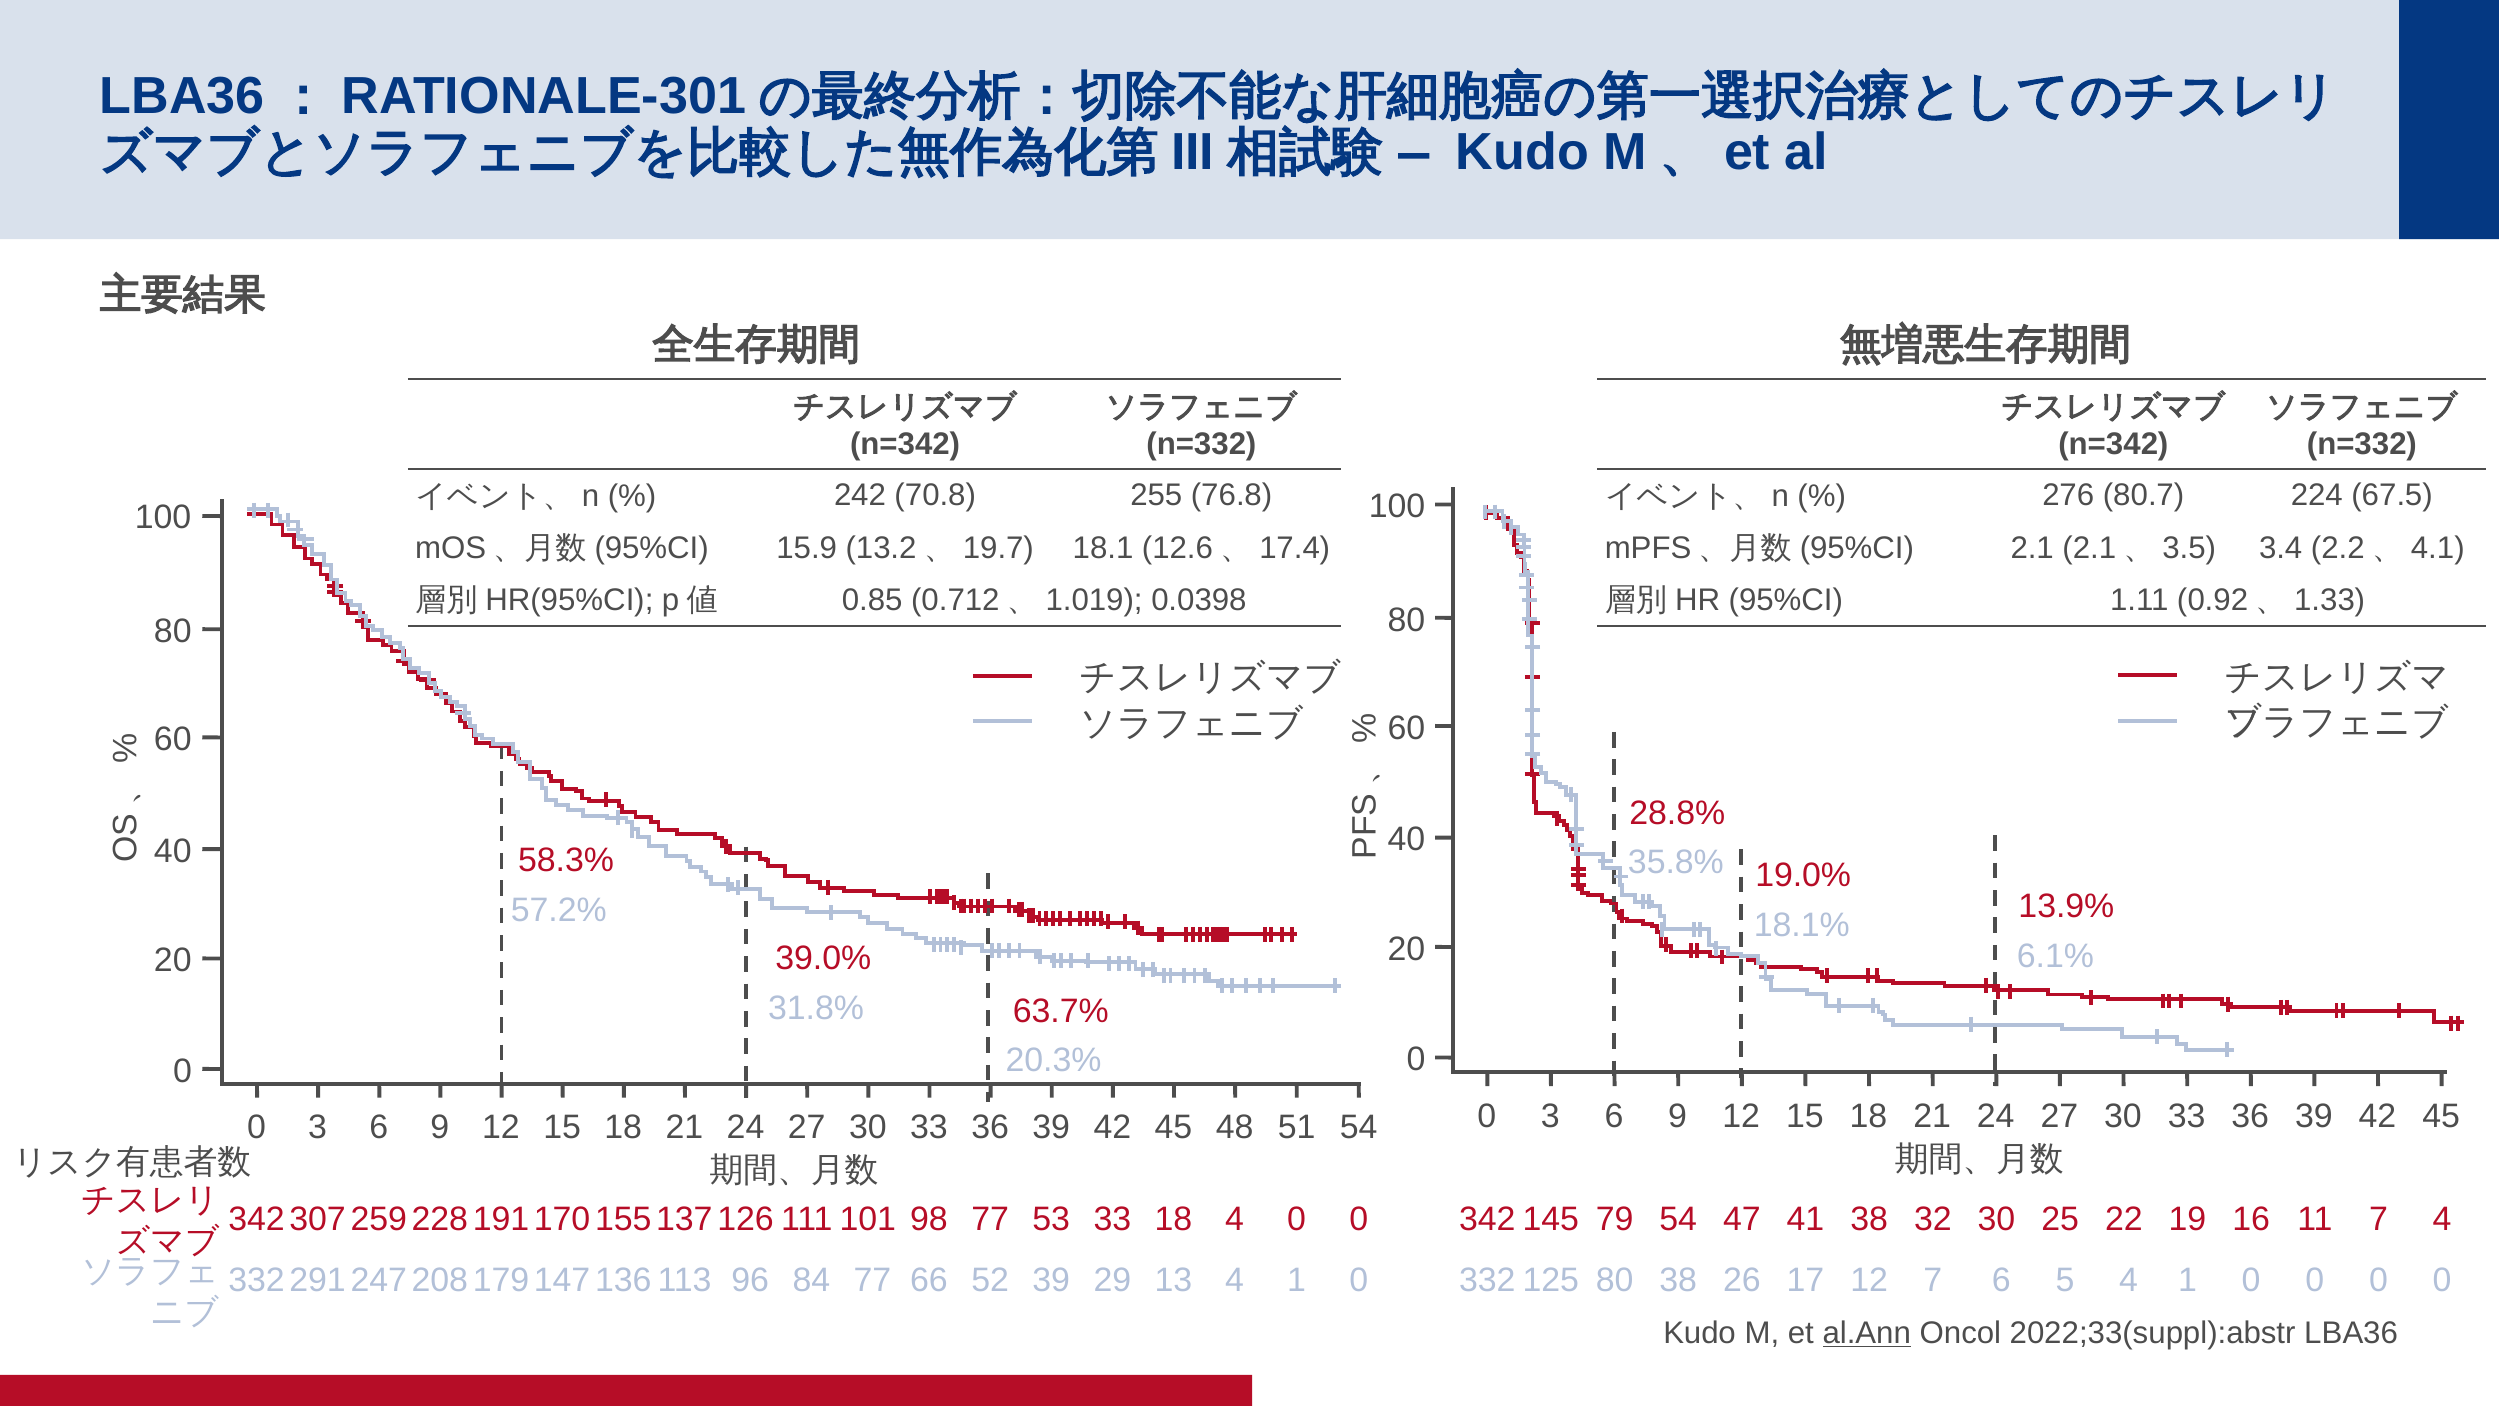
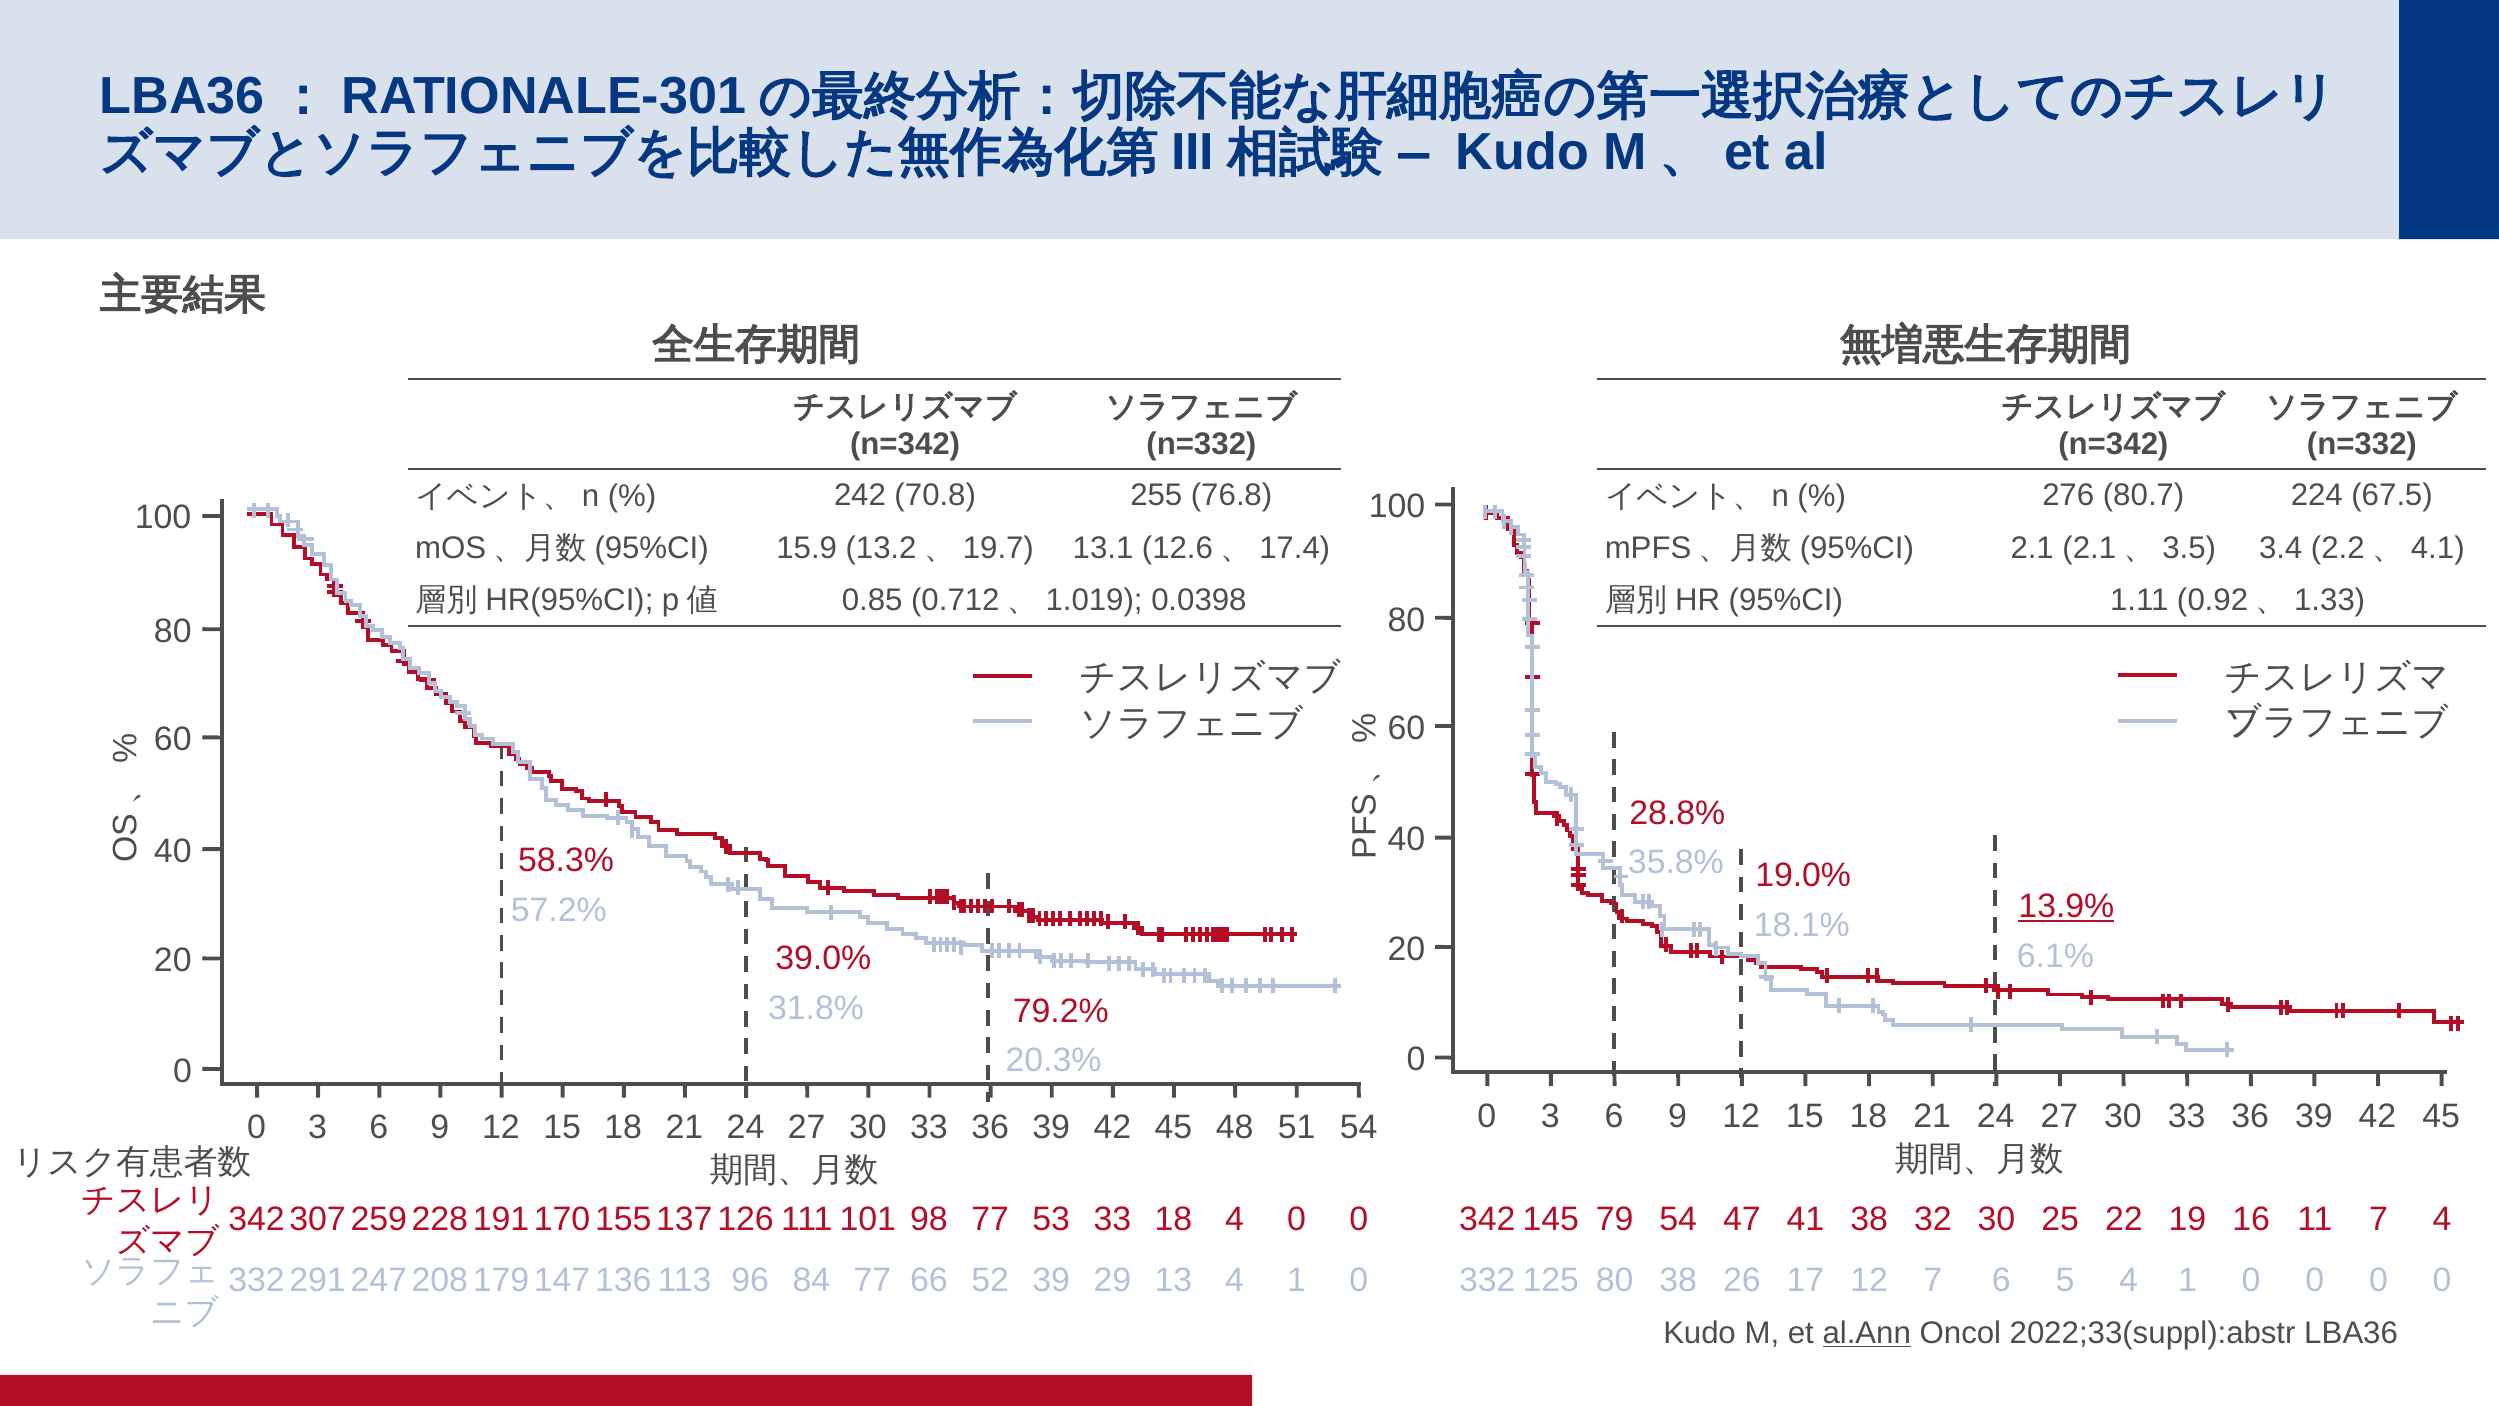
18.1: 18.1 -> 13.1 (1103, 548)
13.9% underline: none -> present (2066, 906)
63.7%: 63.7% -> 79.2% (1061, 1011)
